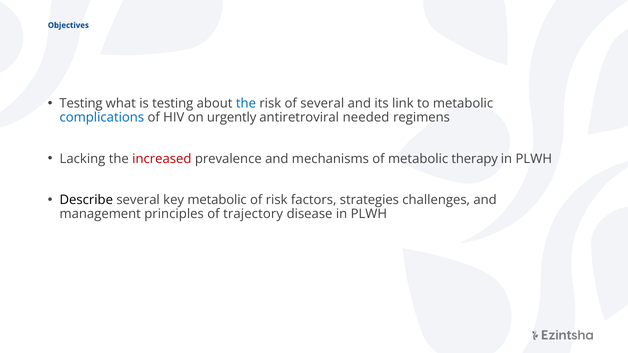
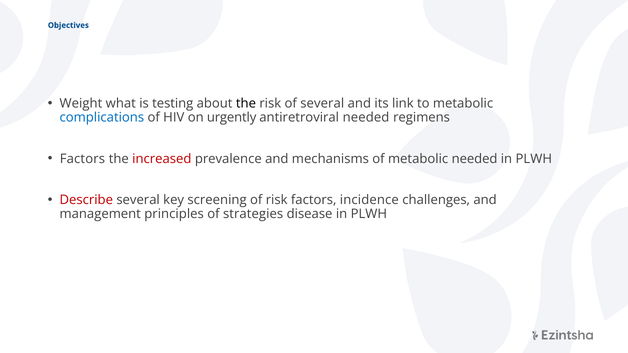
Testing: Testing -> Weight (81, 103)
the colour: blue -> black (246, 103)
Lacking: Lacking -> Factors (82, 159)
metabolic therapy: therapy -> needed (475, 159)
Describe colour: black -> red (86, 200)
key metabolic: metabolic -> screening (217, 200)
strategies: strategies -> incidence (369, 200)
trajectory: trajectory -> strategies (253, 214)
